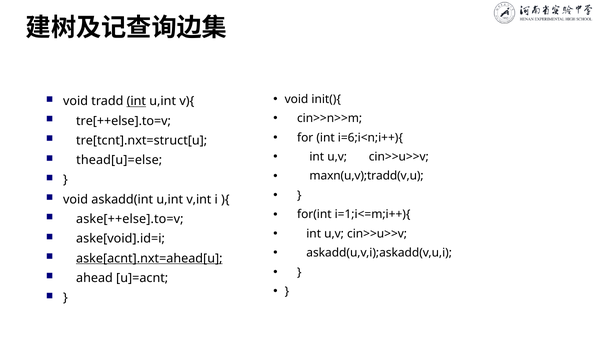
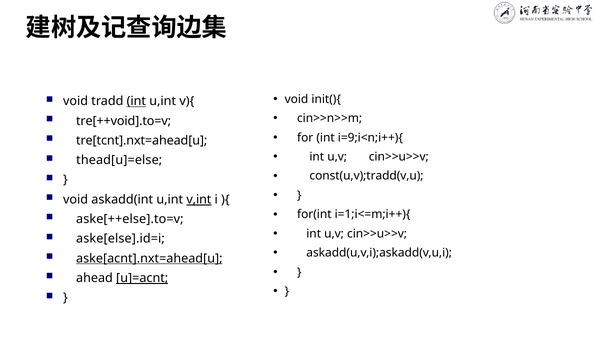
tre[++else].to=v: tre[++else].to=v -> tre[++void].to=v (124, 121)
i=6;i<n;i++){: i=6;i<n;i++){ -> i=9;i<n;i++){ (370, 138)
tre[tcnt].nxt=struct[u: tre[tcnt].nxt=struct[u -> tre[tcnt].nxt=ahead[u (142, 140)
maxn(u,v);tradd(v,u: maxn(u,v);tradd(v,u -> const(u,v);tradd(v,u (367, 176)
v,int underline: none -> present (199, 199)
aske[void].id=i: aske[void].id=i -> aske[else].id=i (120, 239)
u]=acnt underline: none -> present (142, 278)
